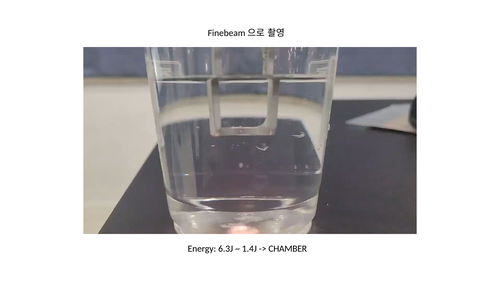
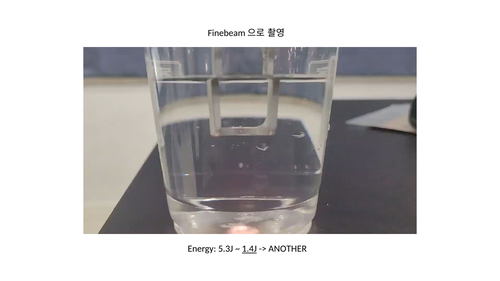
6.3J: 6.3J -> 5.3J (226, 249)
1.4J underline: none -> present (249, 249)
CHAMBER: CHAMBER -> ANOTHER (288, 249)
